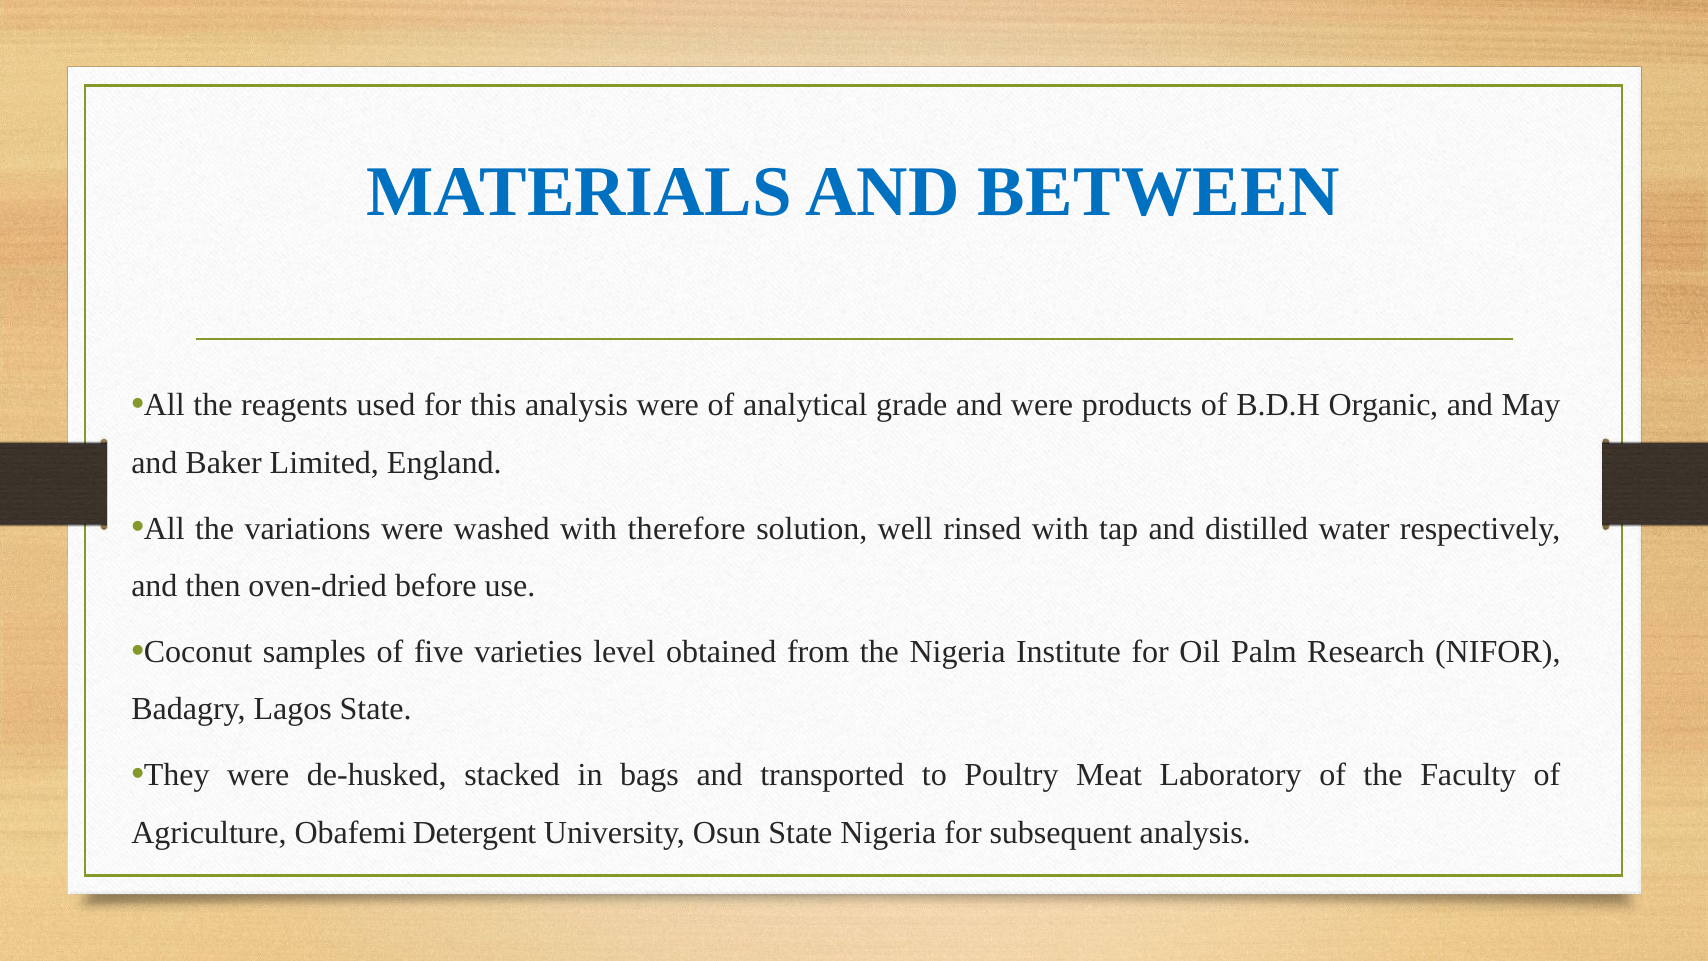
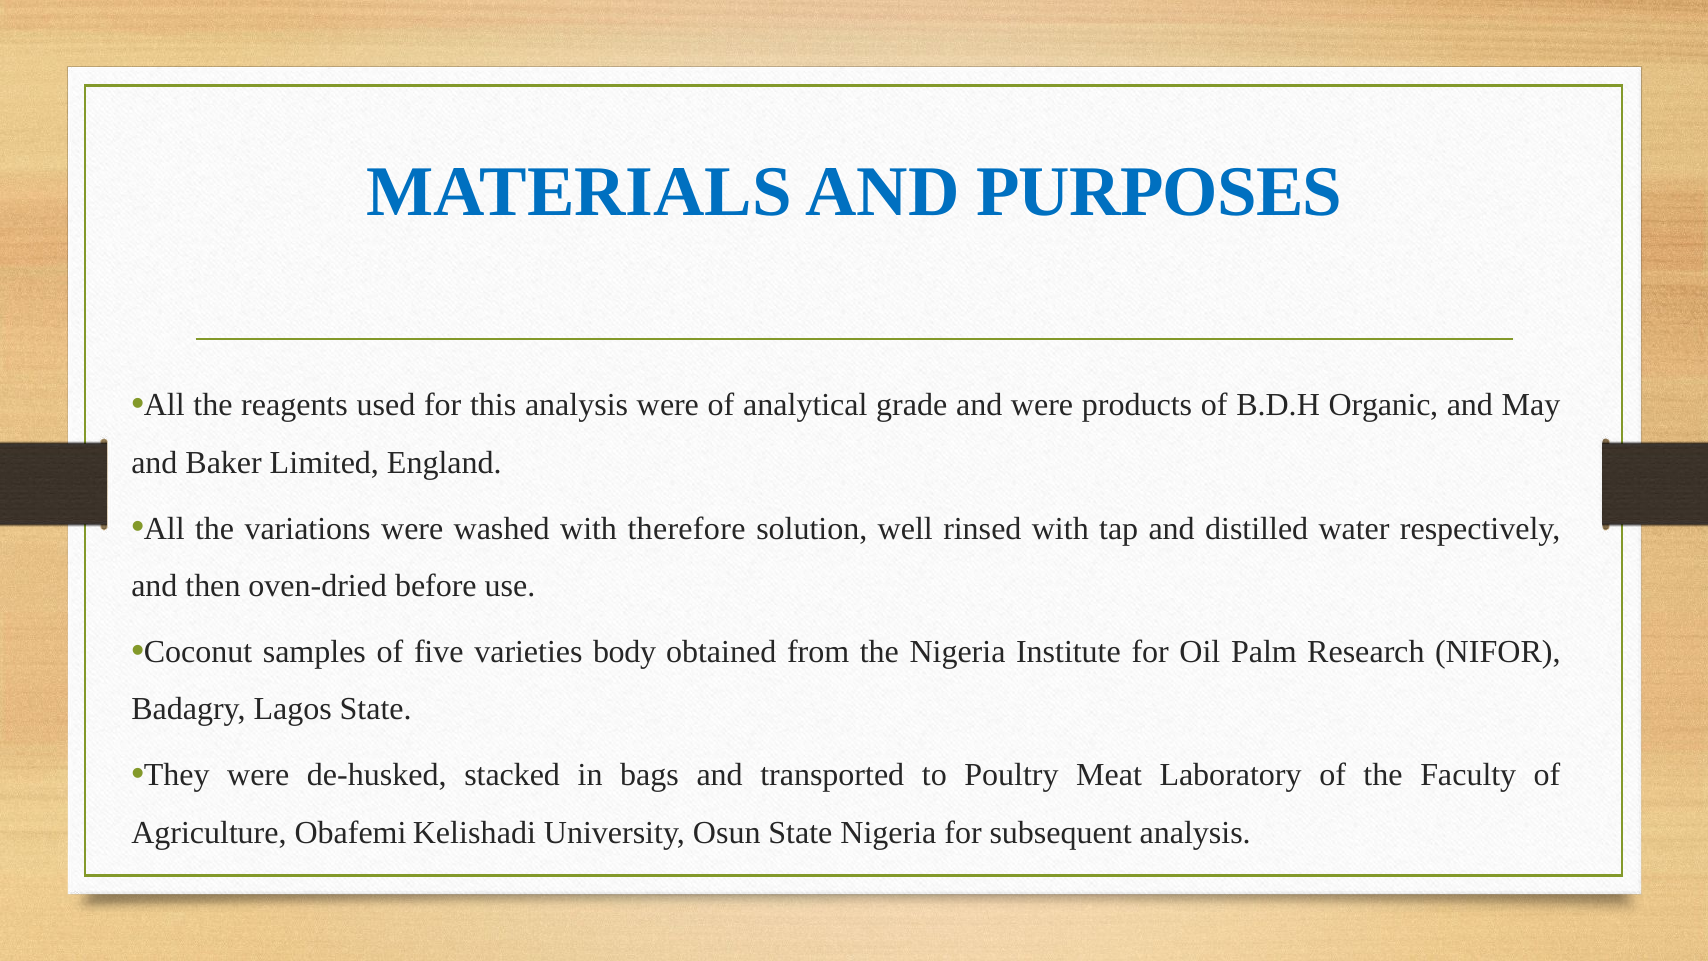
BETWEEN: BETWEEN -> PURPOSES (1159, 192)
level: level -> body (625, 652)
Detergent: Detergent -> Kelishadi (474, 832)
